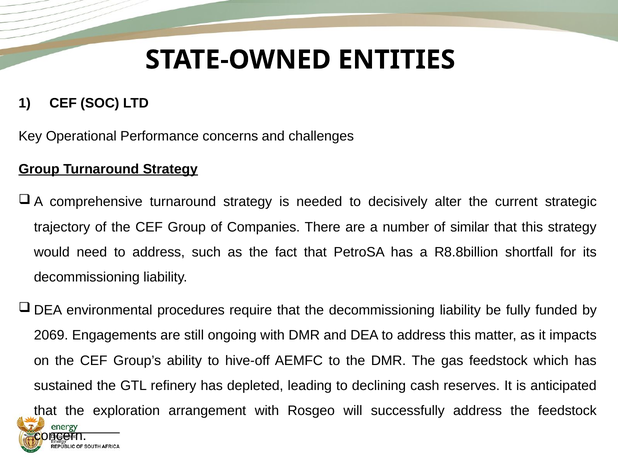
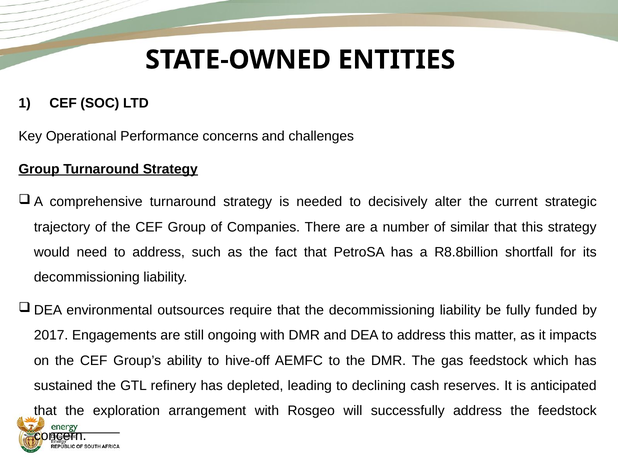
procedures: procedures -> outsources (191, 311)
2069: 2069 -> 2017 (51, 336)
